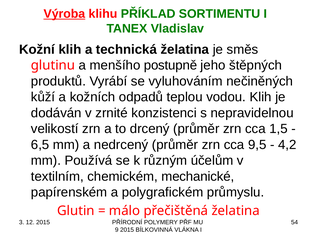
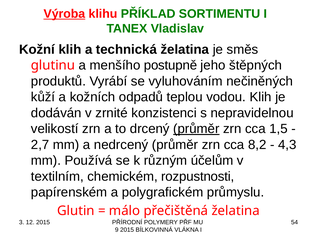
průměr underline: none -> present (196, 129)
6,5: 6,5 -> 2,7 (40, 145)
9,5: 9,5 -> 8,2 (257, 145)
4,2: 4,2 -> 4,3 (287, 145)
mechanické: mechanické -> rozpustnosti (198, 176)
